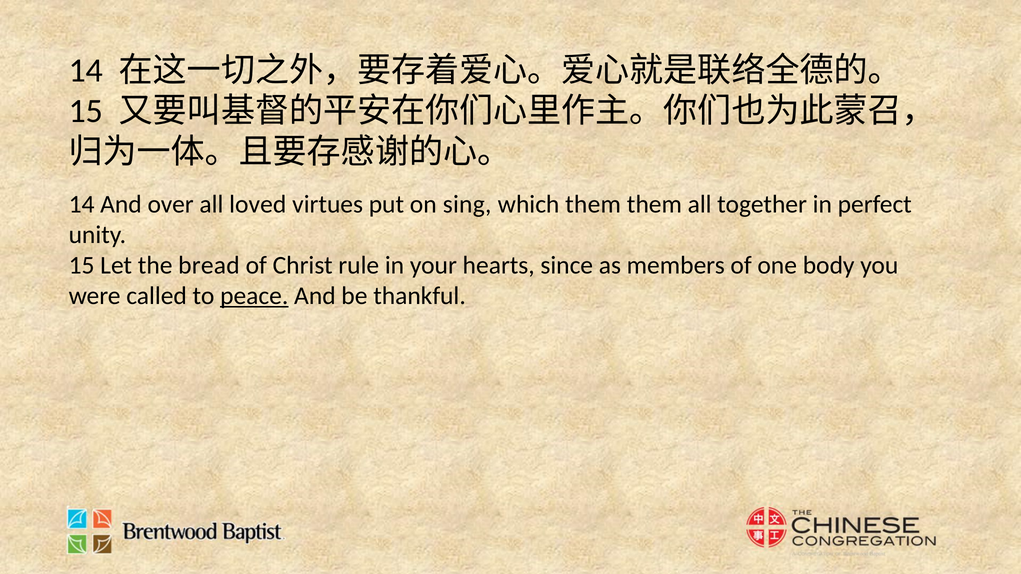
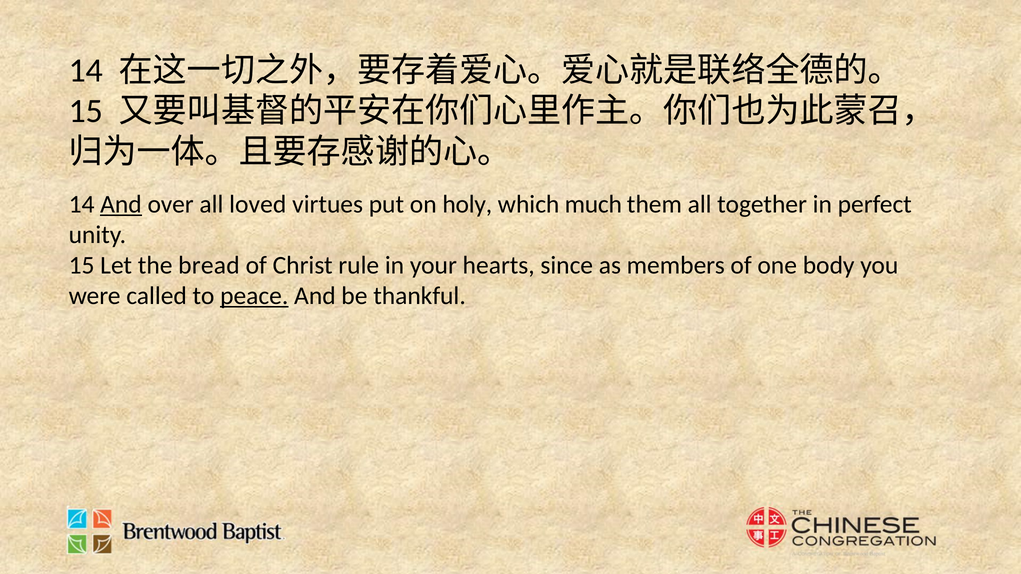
And underline: none -> present (121, 204)
sing: sing -> holy (467, 204)
which them: them -> much (593, 204)
